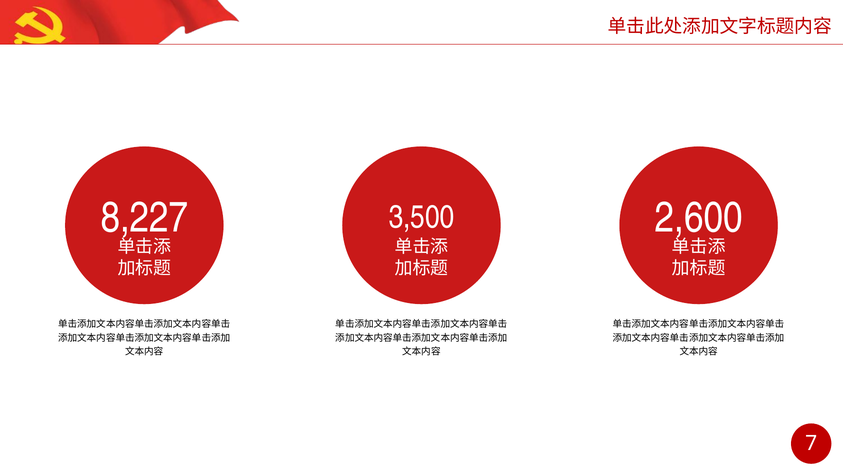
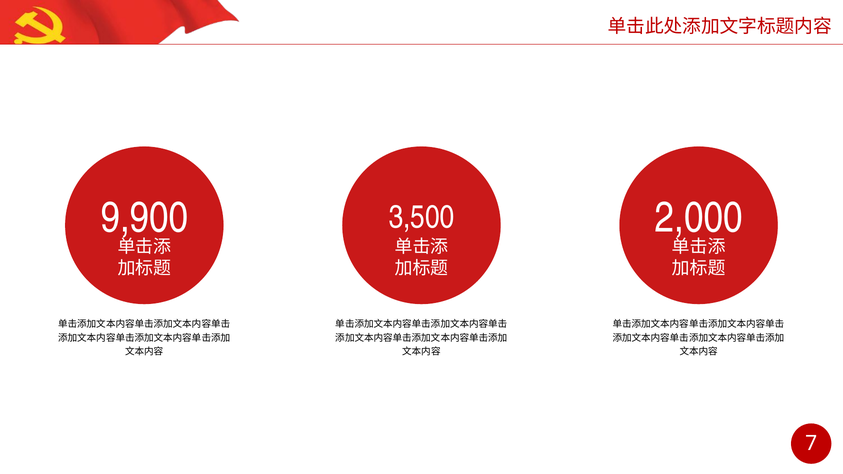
8,227: 8,227 -> 9,900 (144, 218)
2,600: 2,600 -> 2,000 (699, 218)
